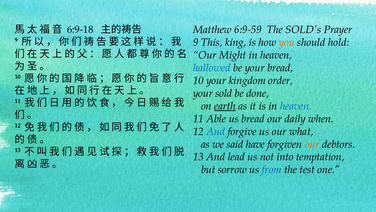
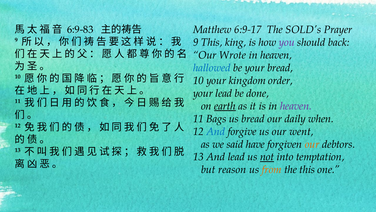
6:9-18: 6:9-18 -> 6:9-83 (80, 29)
6:9-59: 6:9-59 -> 6:9-17 (248, 30)
you colour: orange -> purple (287, 42)
hold: hold -> back (339, 42)
Might: Might -> Wrote (233, 55)
your sold: sold -> lead (224, 93)
heaven colour: blue -> purple (296, 106)
Able: Able -> Bags (216, 119)
what: what -> went (301, 131)
not underline: none -> present (267, 157)
sorrow: sorrow -> reason (232, 169)
from colour: blue -> orange (272, 169)
the test: test -> this (307, 169)
